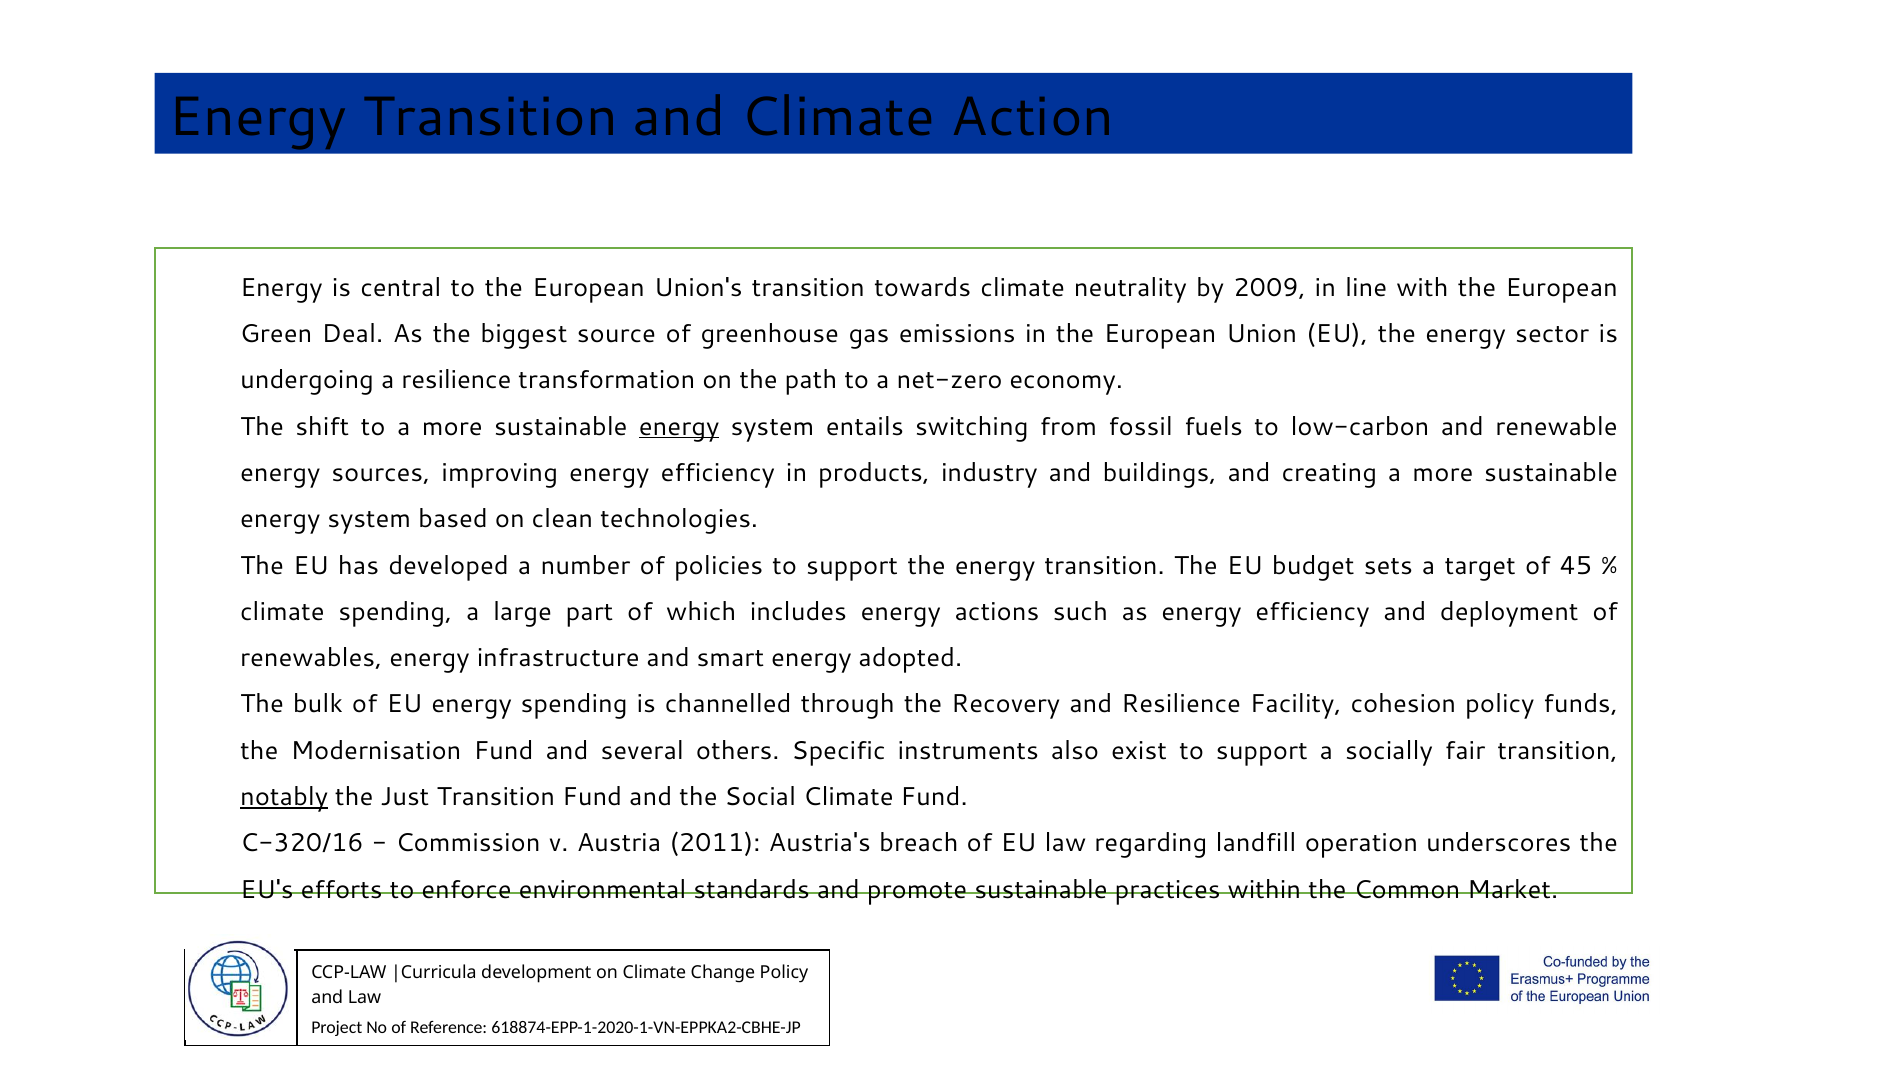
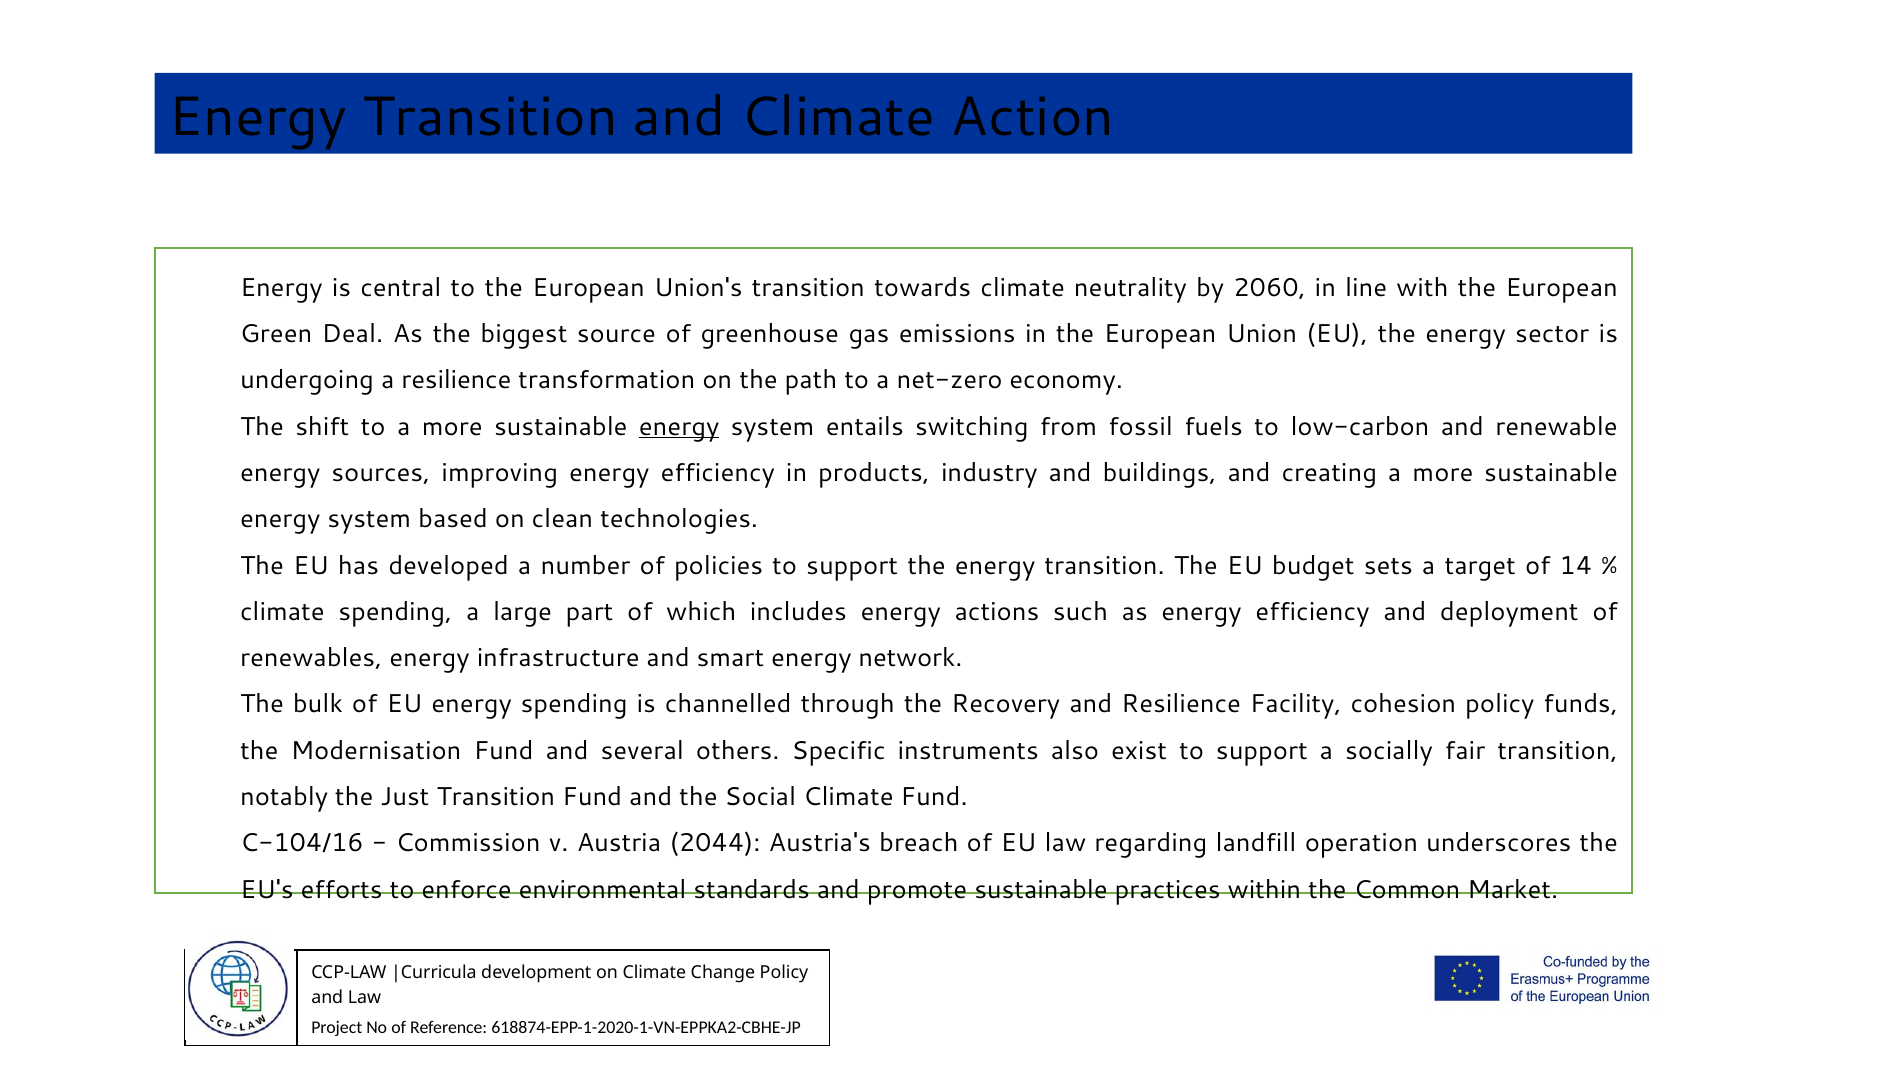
2009: 2009 -> 2060 (1270, 288)
45: 45 -> 14 (1576, 566)
adopted: adopted -> network (910, 658)
notably underline: present -> none (284, 797)
C-320/16: C-320/16 -> C-104/16 (302, 844)
2011: 2011 -> 2044 (715, 844)
